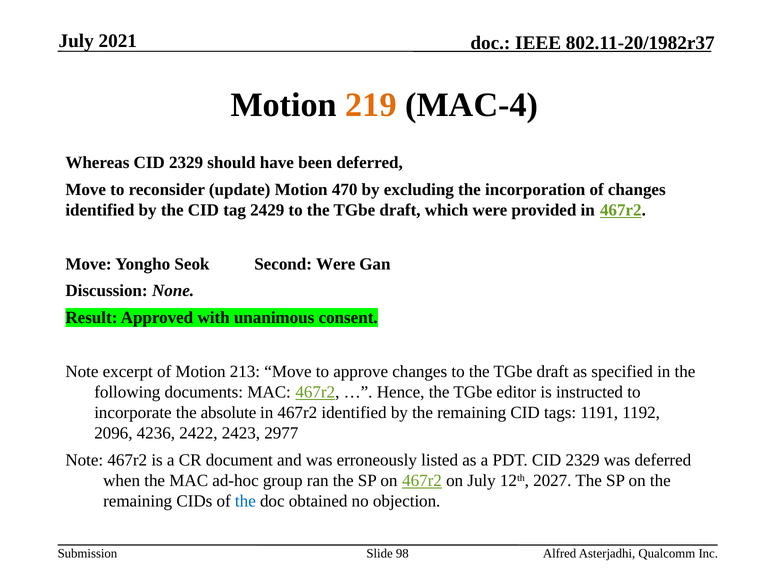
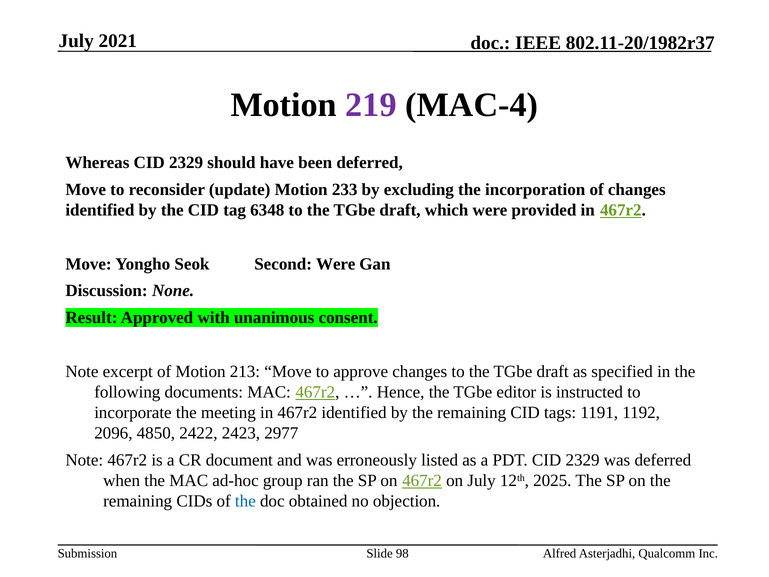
219 colour: orange -> purple (371, 105)
470: 470 -> 233 (345, 189)
2429: 2429 -> 6348 (267, 210)
absolute: absolute -> meeting (228, 412)
4236: 4236 -> 4850 (156, 433)
2027: 2027 -> 2025 (552, 480)
